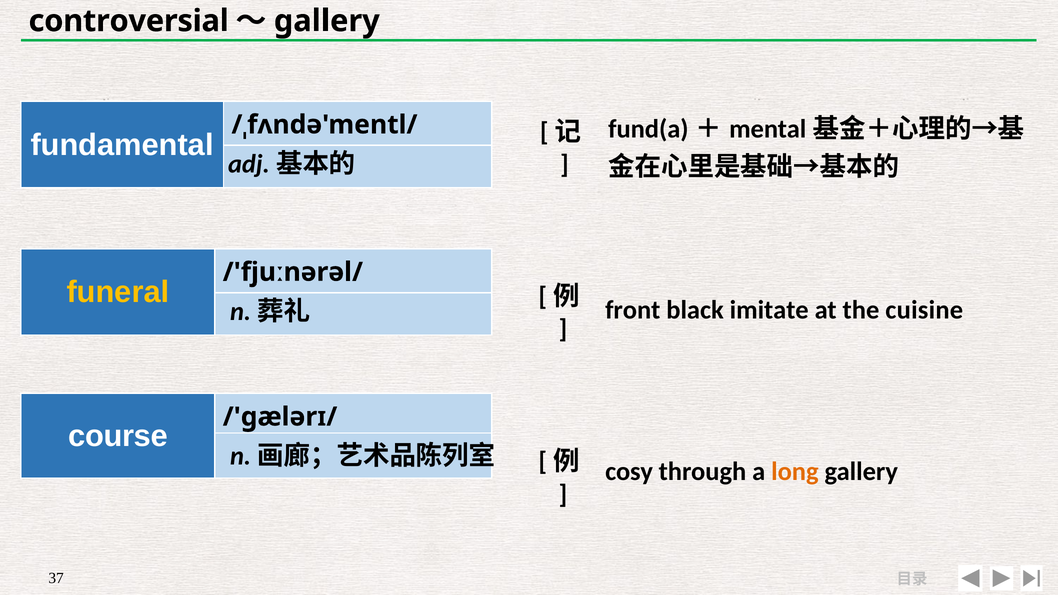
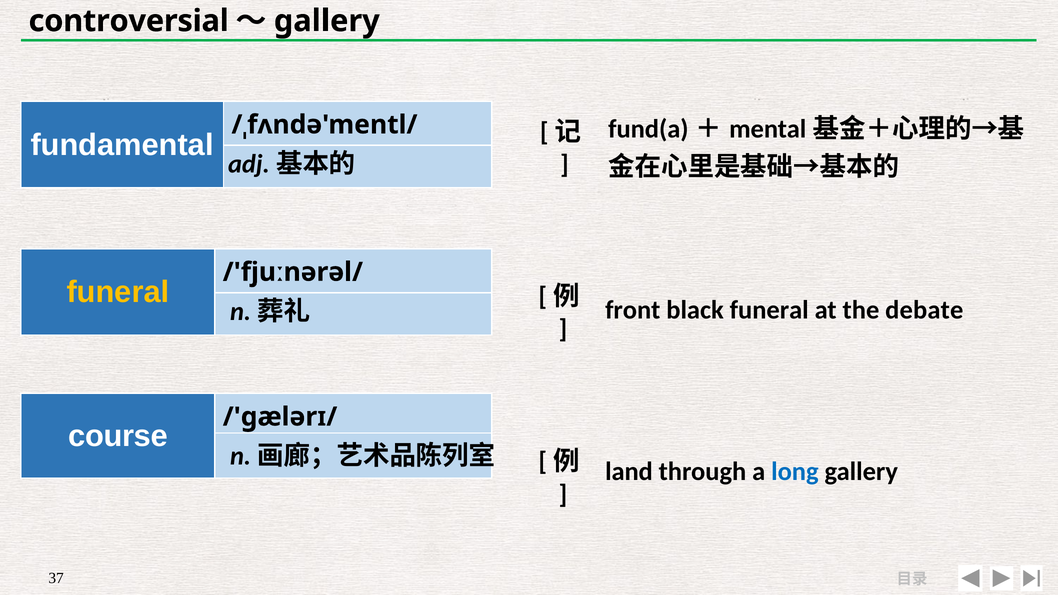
black imitate: imitate -> funeral (769, 310)
cuisine: cuisine -> debate (924, 310)
cosy: cosy -> land (629, 472)
long colour: orange -> blue (795, 472)
